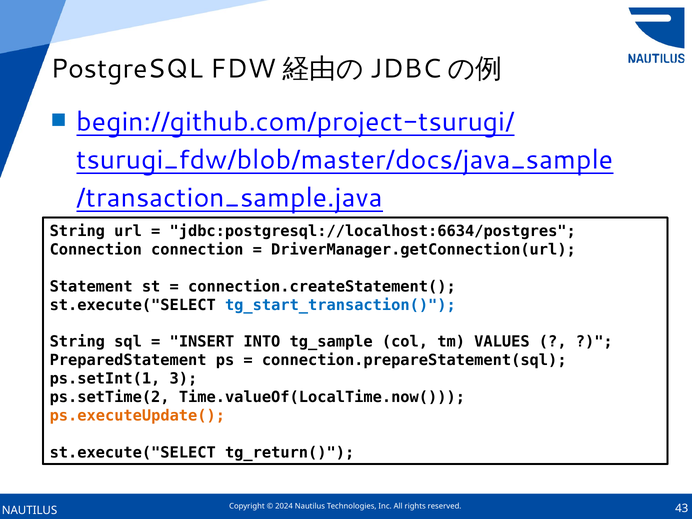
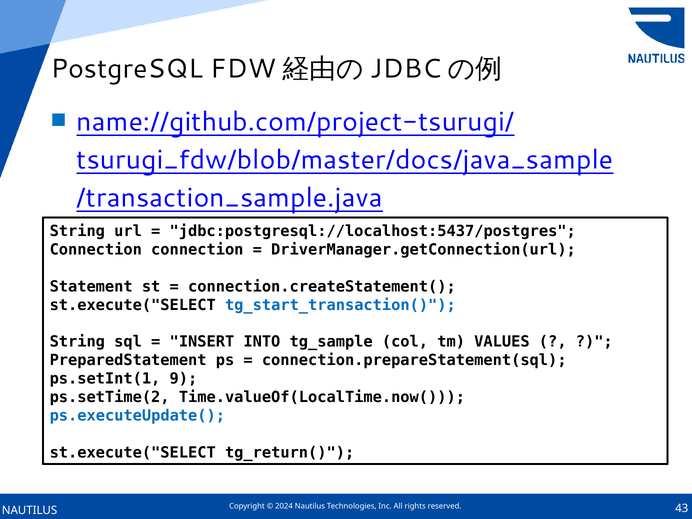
begin://github.com/project-tsurugi/: begin://github.com/project-tsurugi/ -> name://github.com/project-tsurugi/ (295, 122)
jdbc:postgresql://localhost:6634/postgres: jdbc:postgresql://localhost:6634/postgres -> jdbc:postgresql://localhost:5437/postgres (373, 231)
3: 3 -> 9 (183, 379)
ps.executeUpdate( colour: orange -> blue (137, 416)
